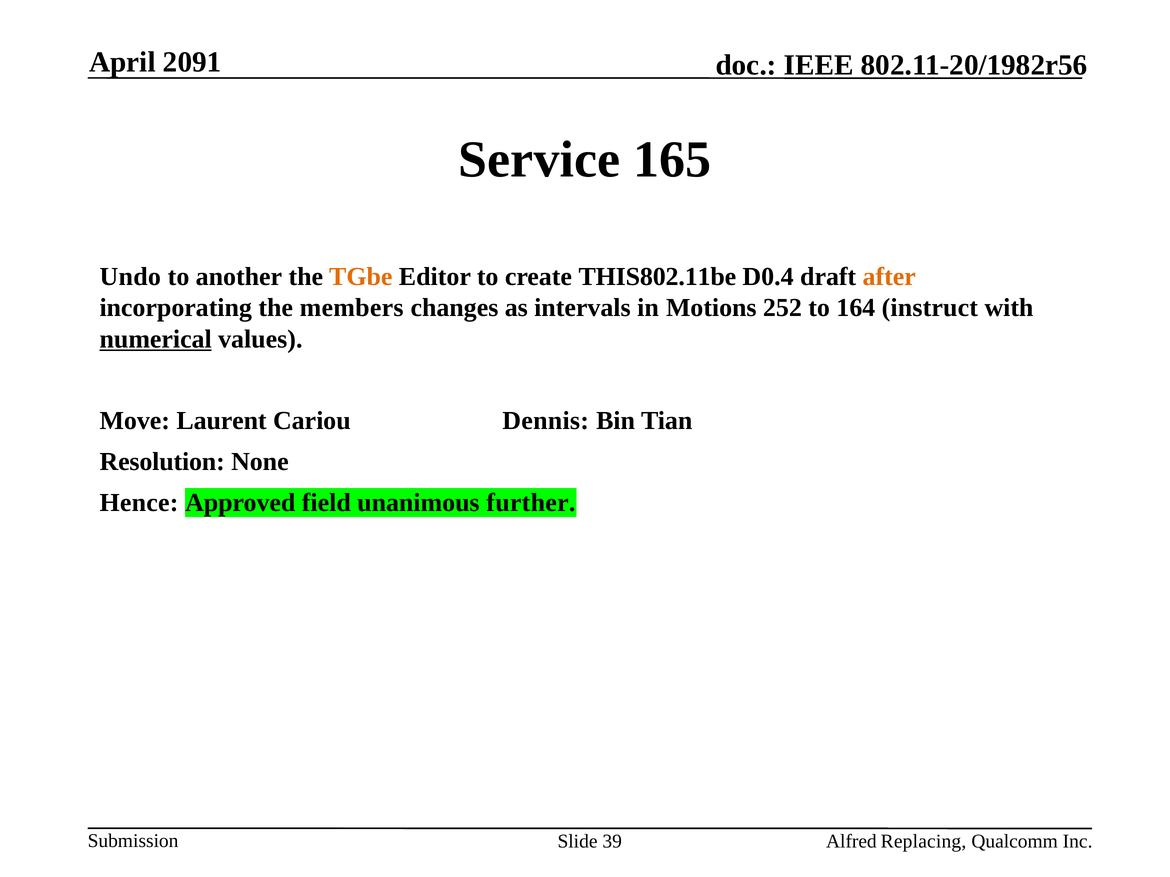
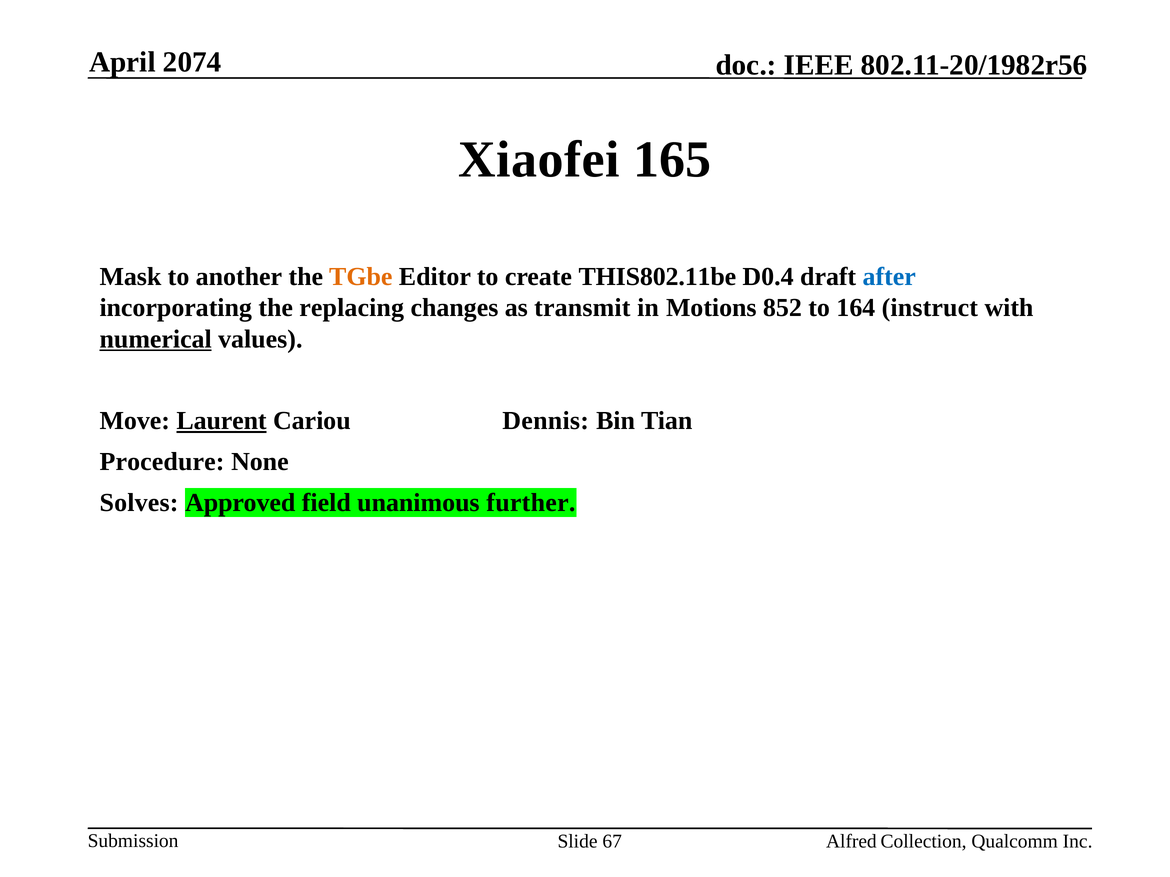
2091: 2091 -> 2074 (192, 62)
Service: Service -> Xiaofei (539, 159)
Undo: Undo -> Mask (130, 277)
after colour: orange -> blue (889, 277)
members: members -> replacing (352, 308)
intervals: intervals -> transmit (582, 308)
252: 252 -> 852 (782, 308)
Laurent underline: none -> present (222, 421)
Resolution: Resolution -> Procedure (162, 462)
Hence: Hence -> Solves (139, 503)
39: 39 -> 67 (612, 842)
Replacing: Replacing -> Collection (924, 842)
